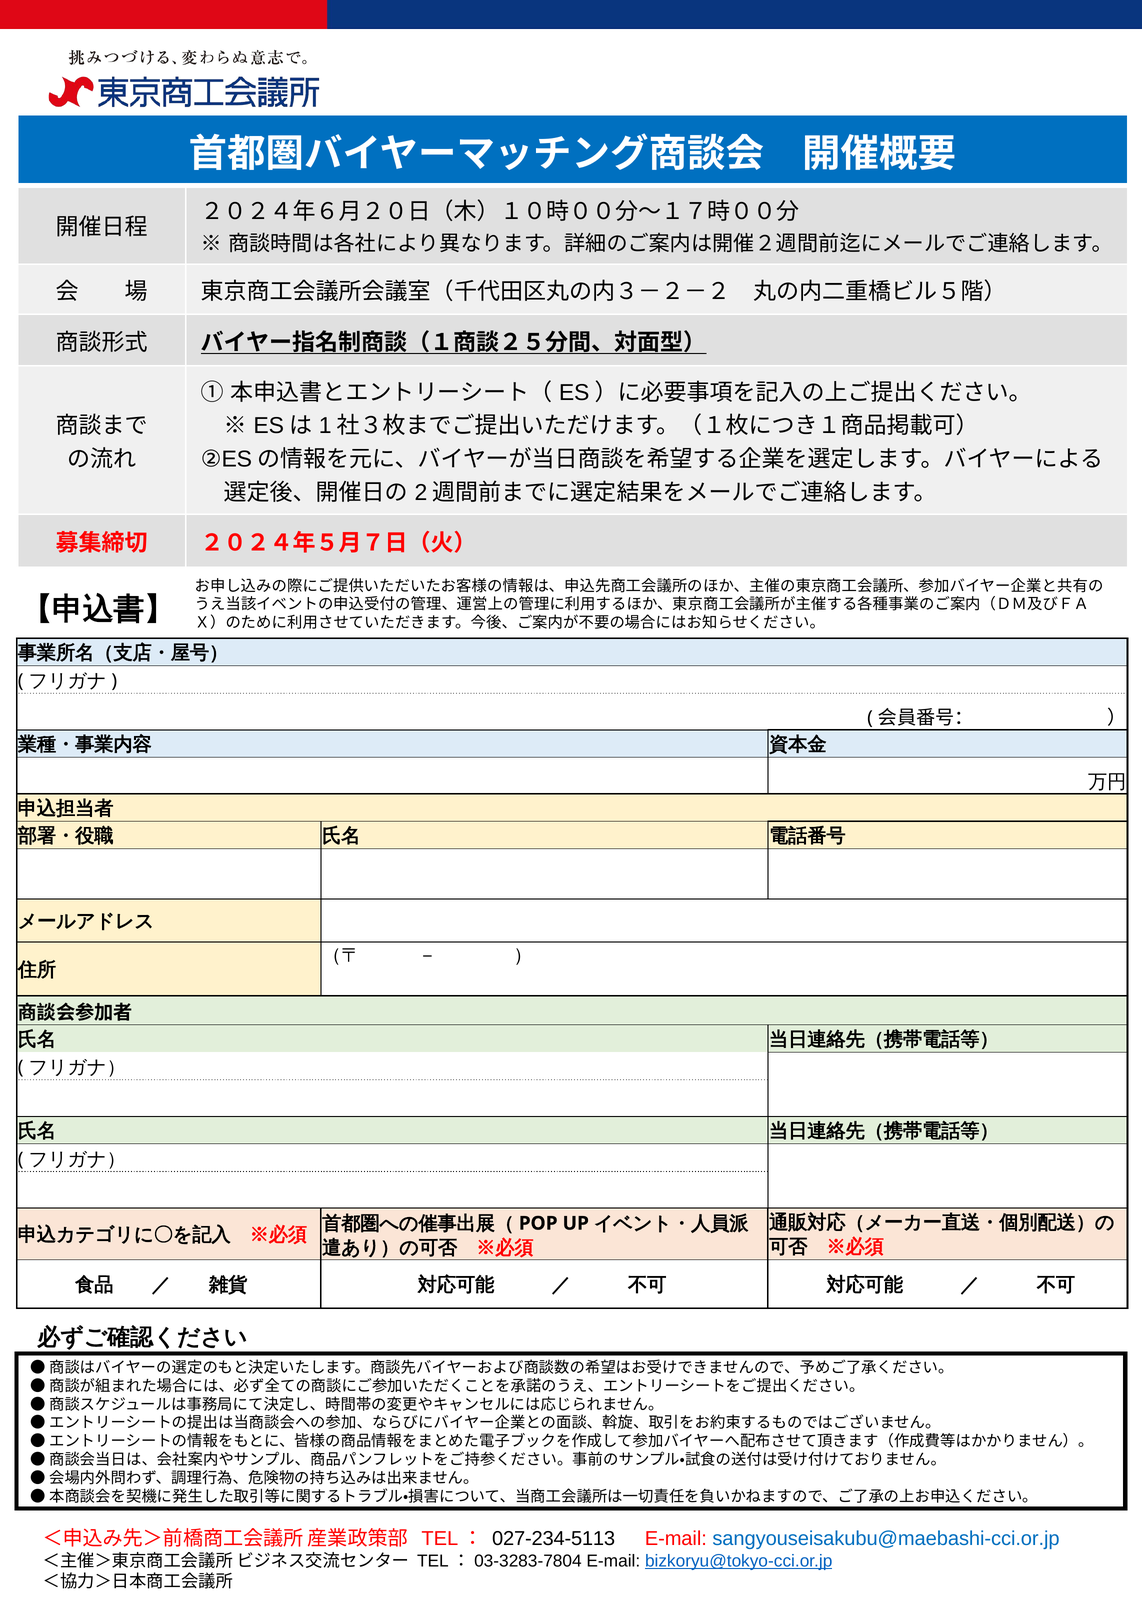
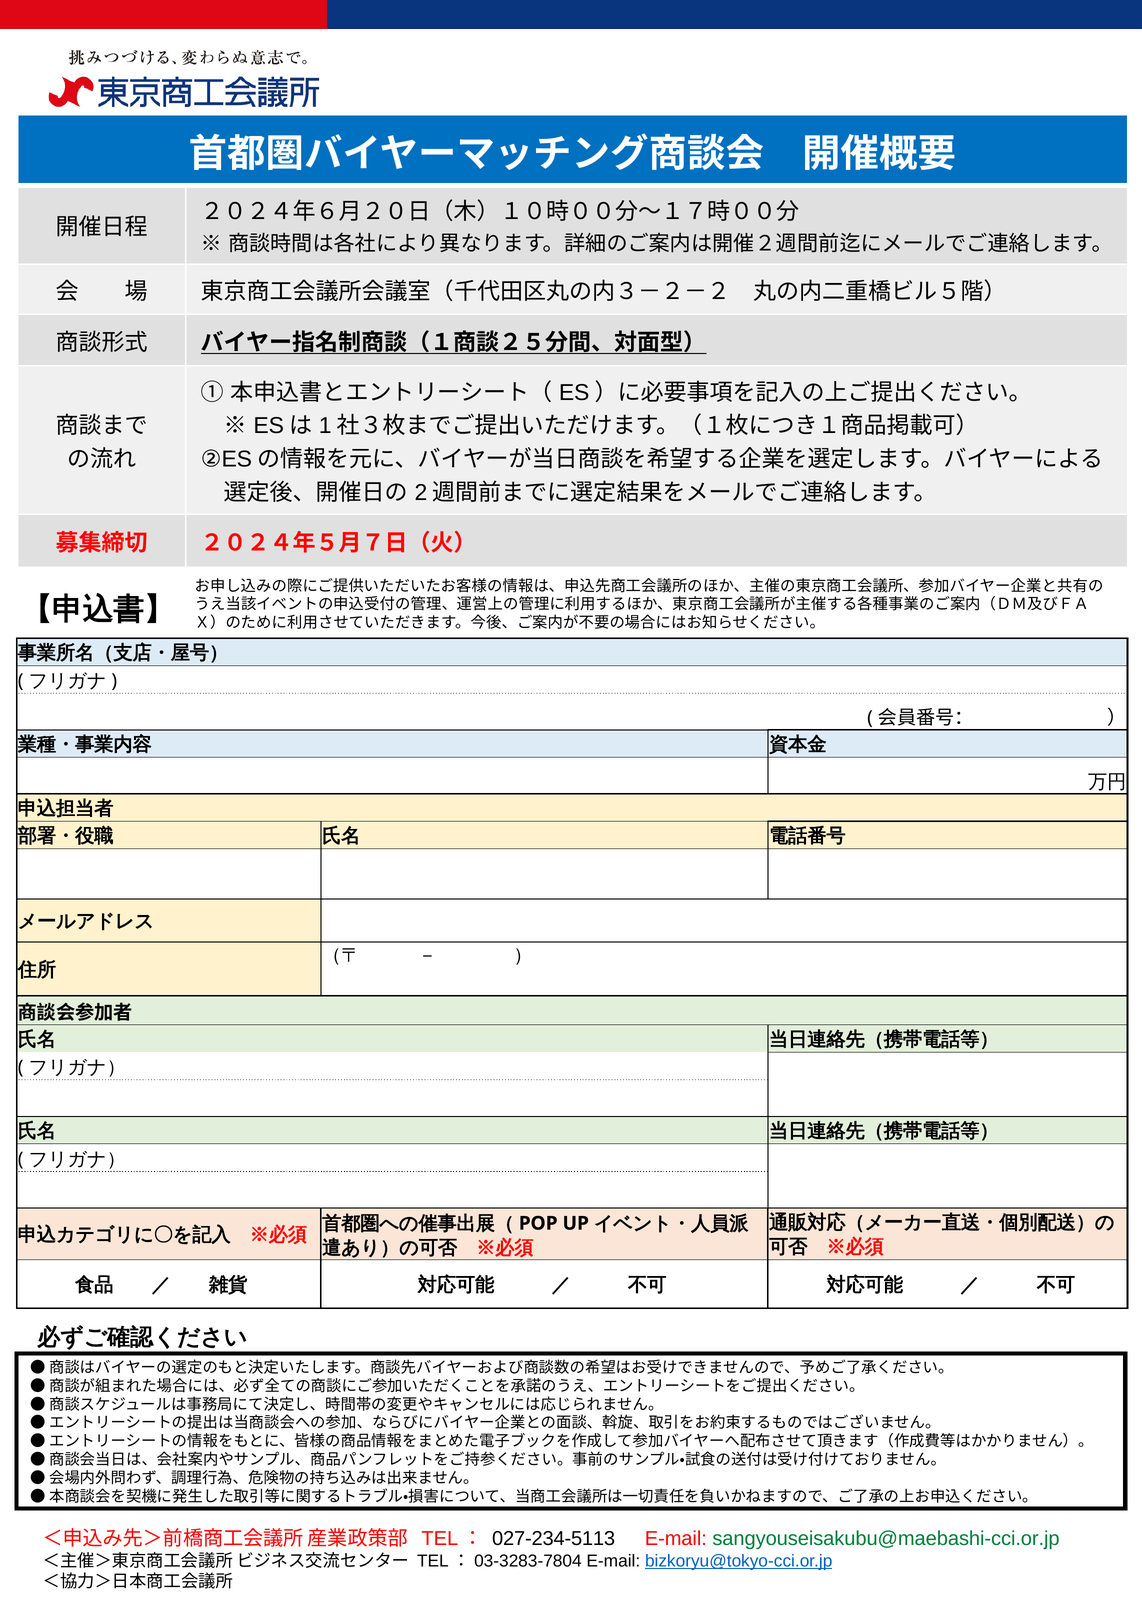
sangyouseisakubu@maebashi-cci.or.jp colour: blue -> green (886, 1539)
